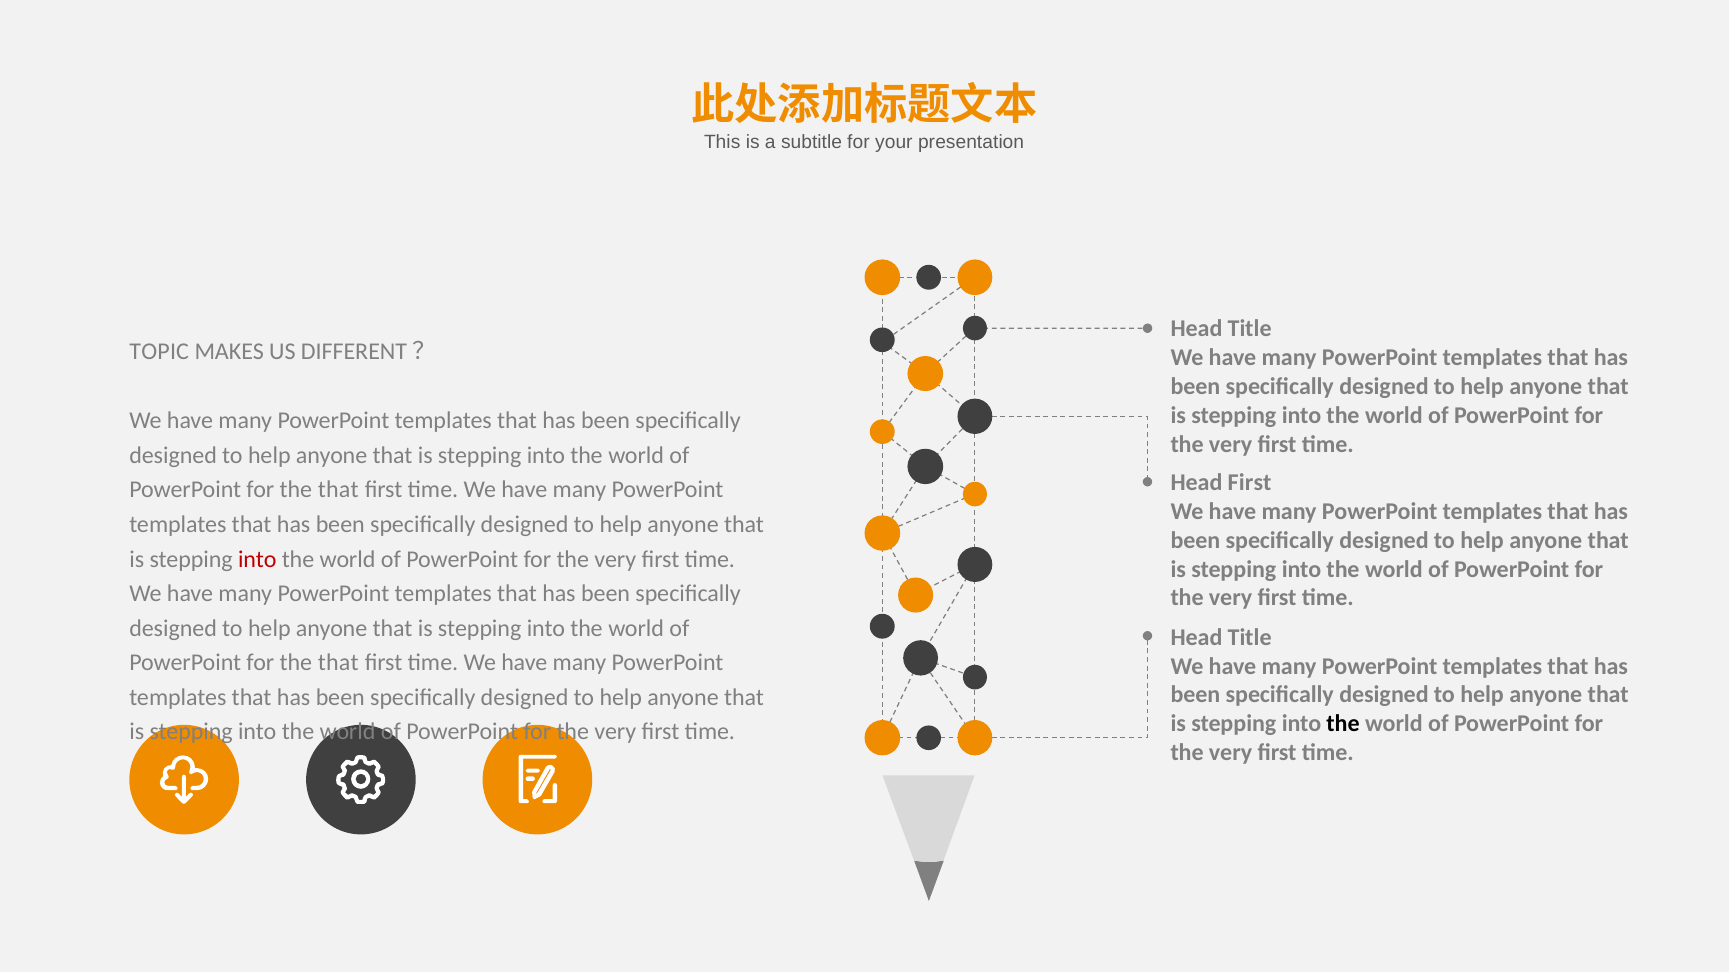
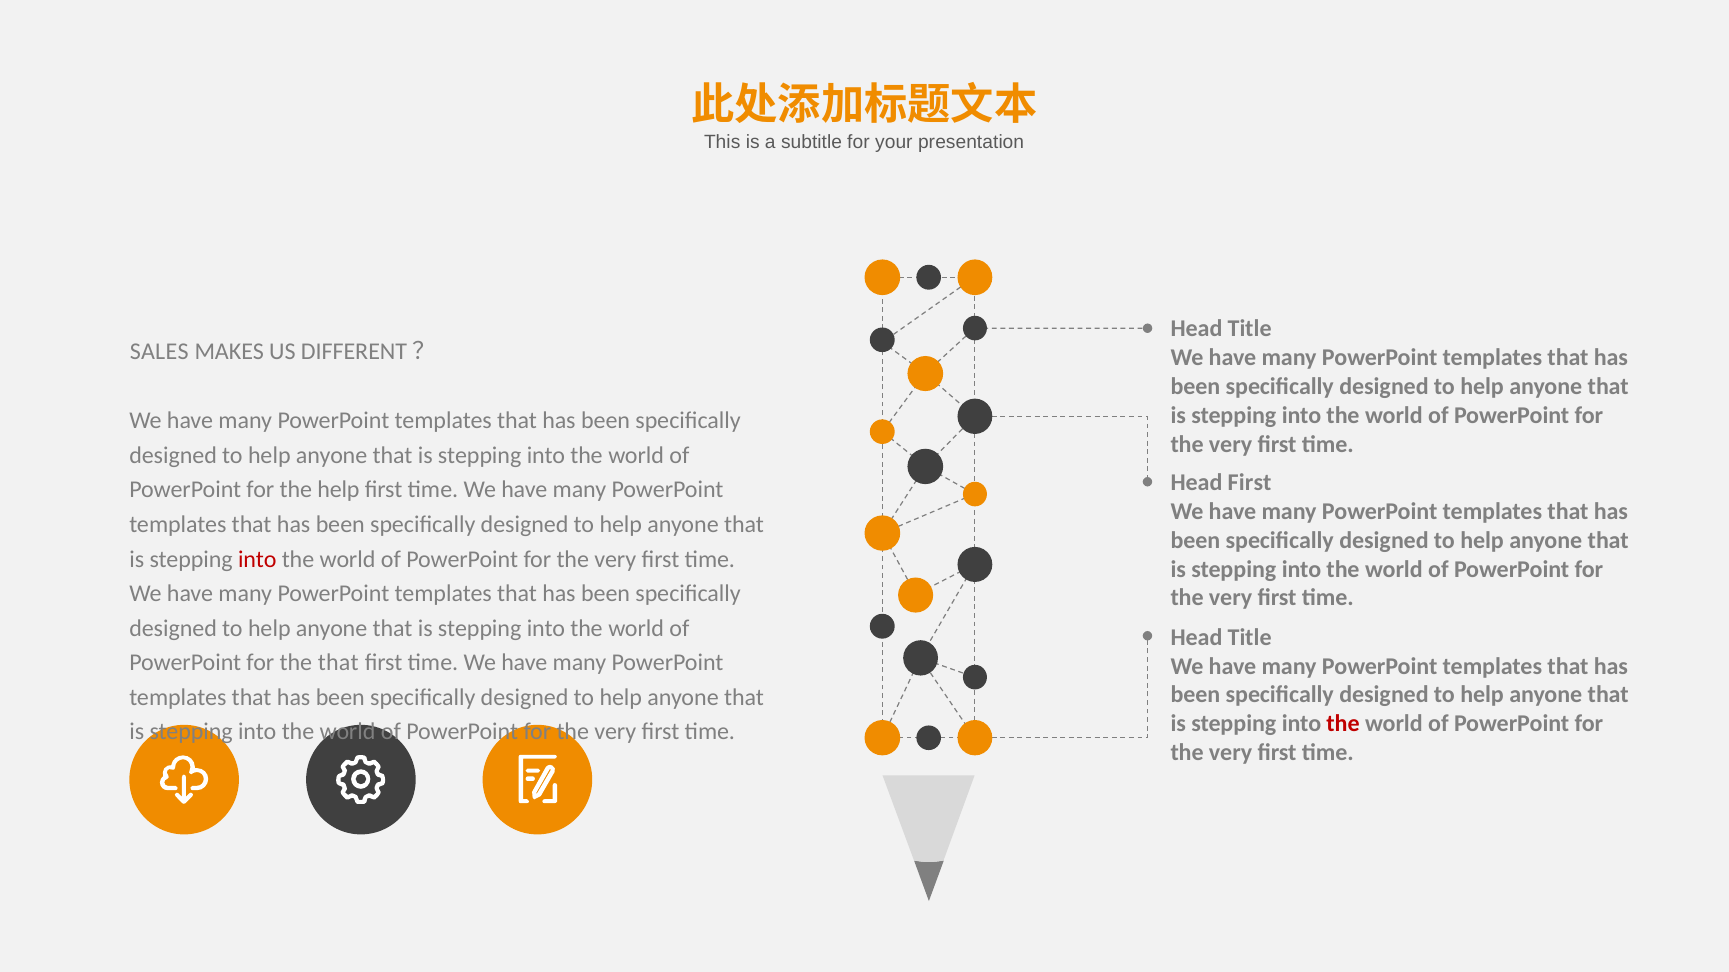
TOPIC: TOPIC -> SALES (159, 352)
that: that -> help (338, 490)
the colour: black -> red (1343, 724)
